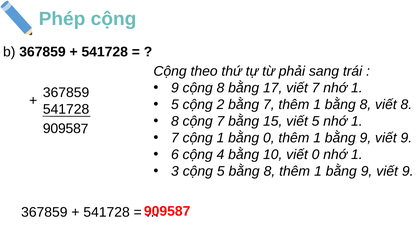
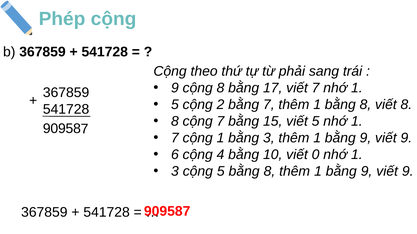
bằng 0: 0 -> 3 (269, 138)
